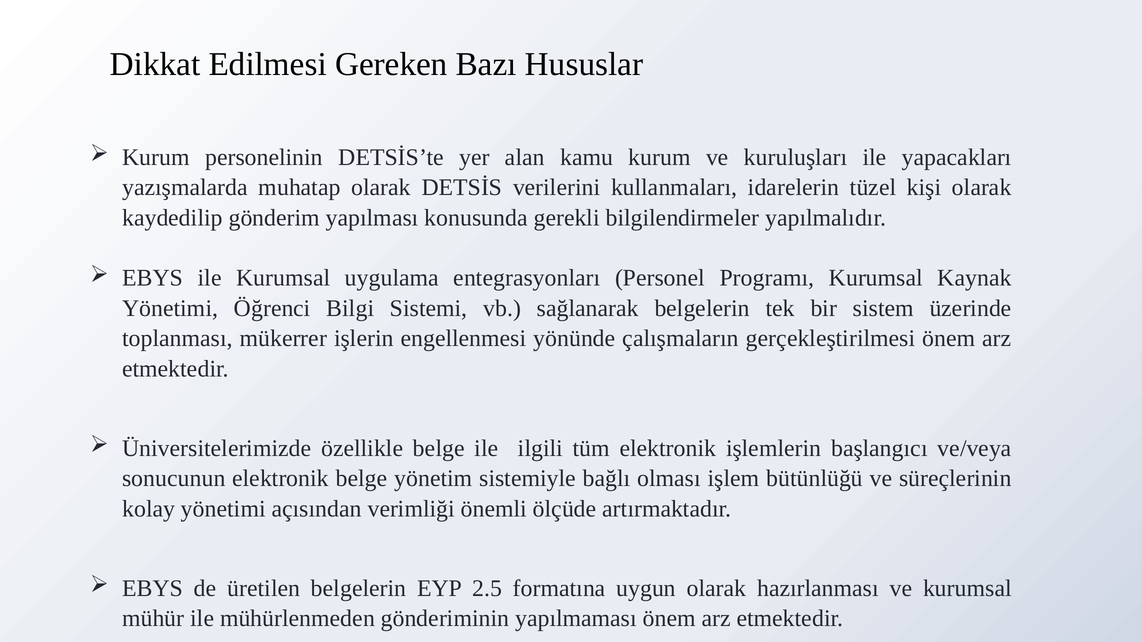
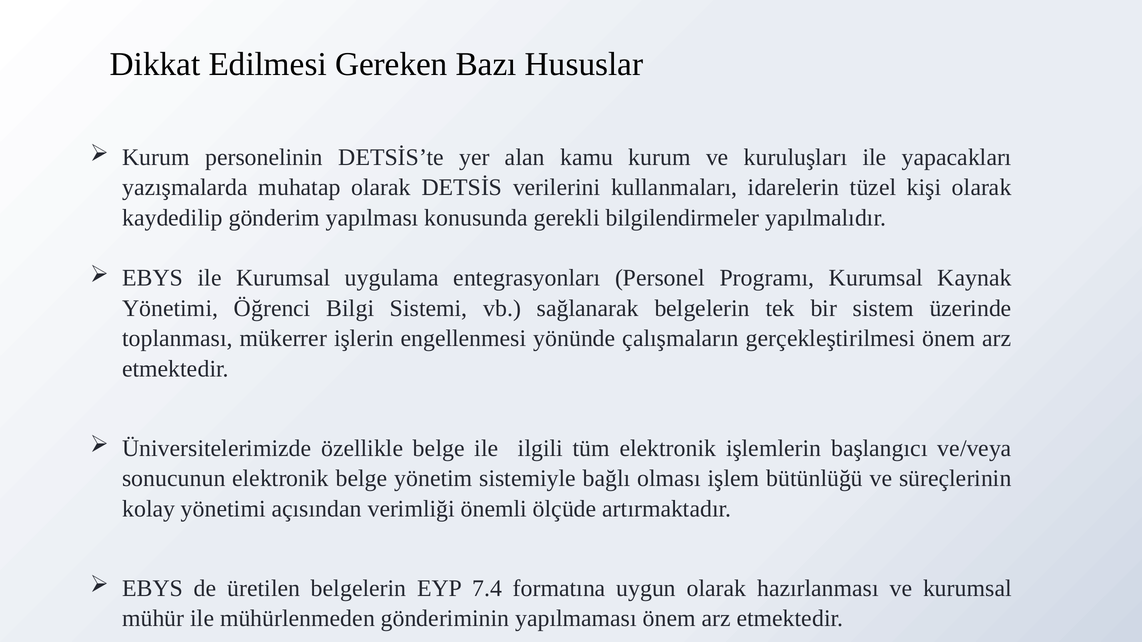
2.5: 2.5 -> 7.4 (487, 589)
